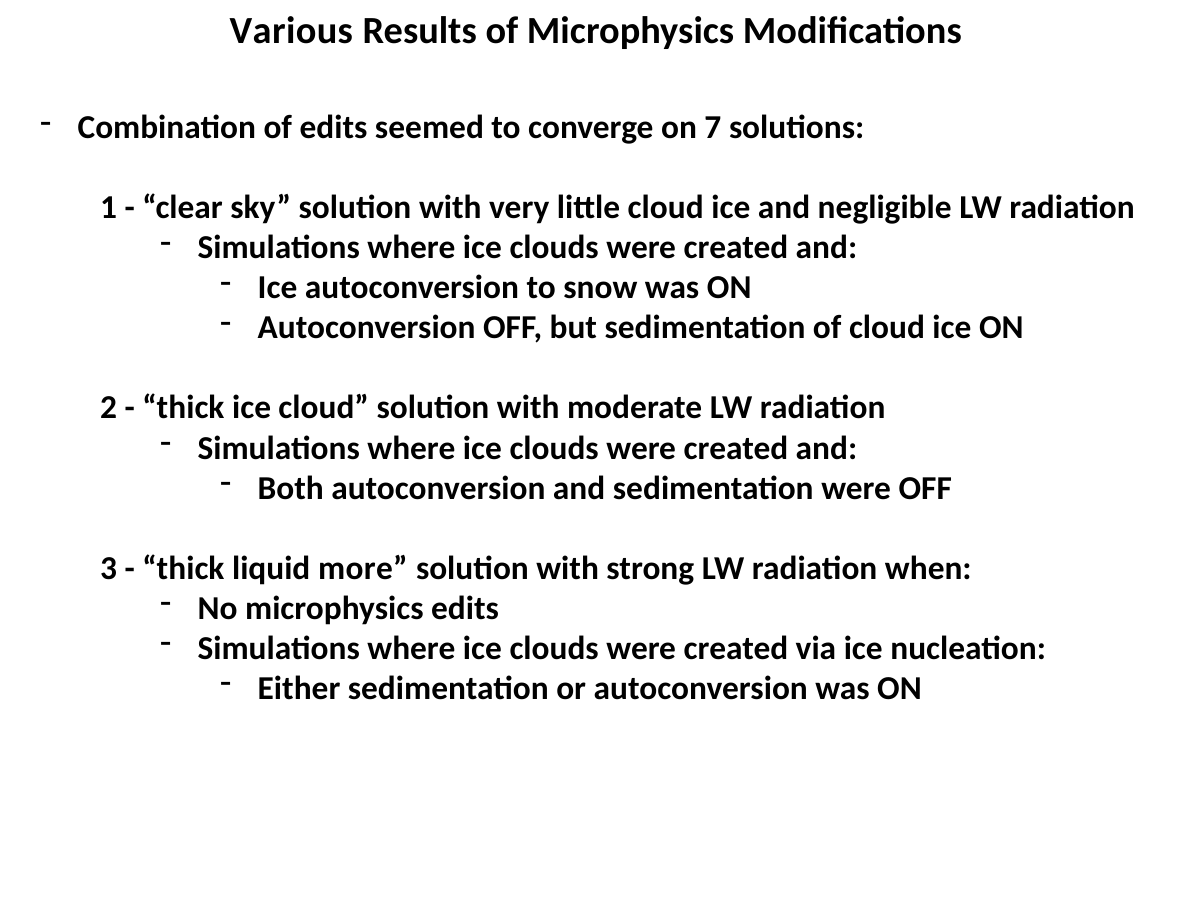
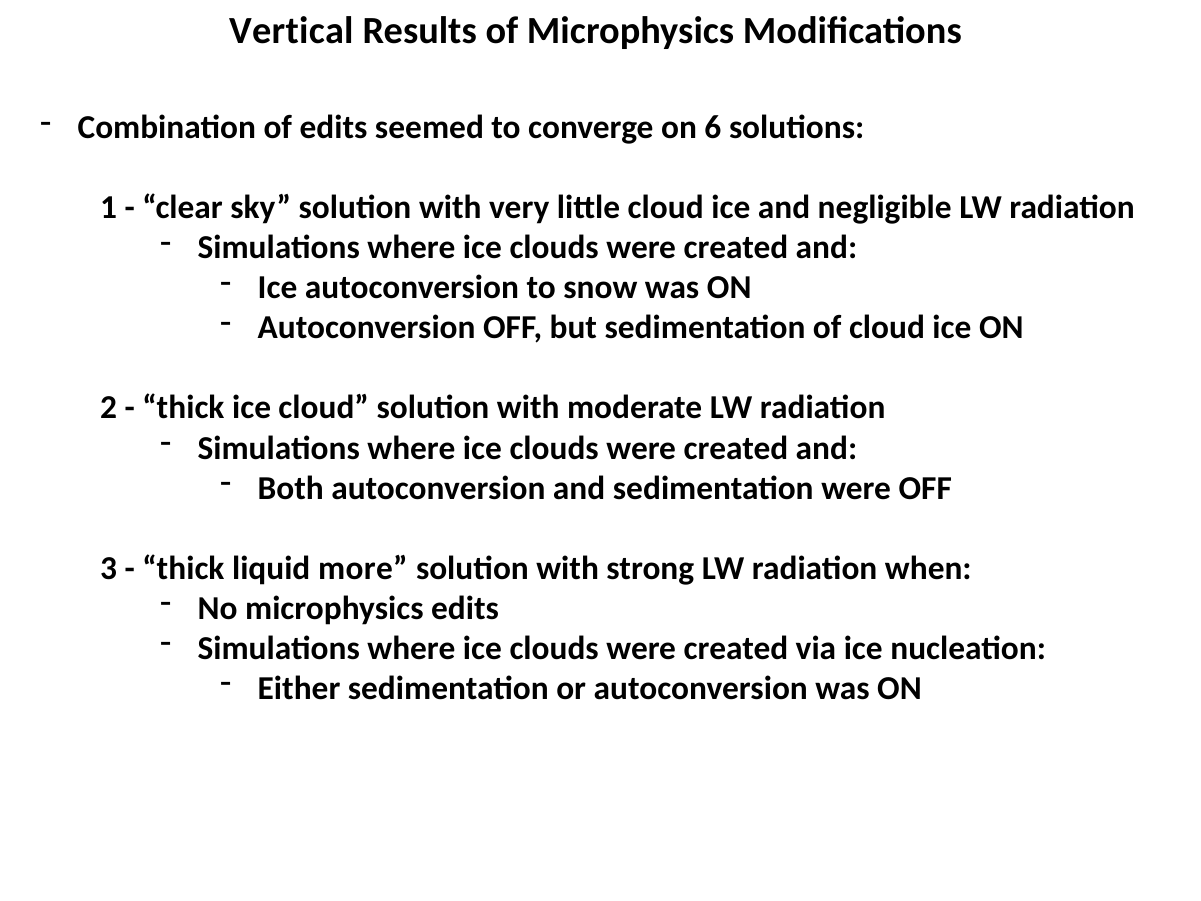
Various: Various -> Vertical (291, 31)
7: 7 -> 6 (713, 127)
